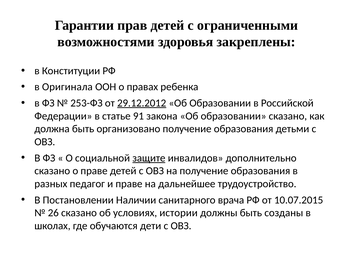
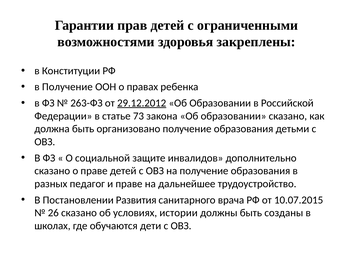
в Оригинала: Оригинала -> Получение (67, 87)
253-ФЗ: 253-ФЗ -> 263-ФЗ (86, 103)
91: 91 -> 73 (138, 116)
защите underline: present -> none (149, 158)
Наличии: Наличии -> Развития (136, 200)
